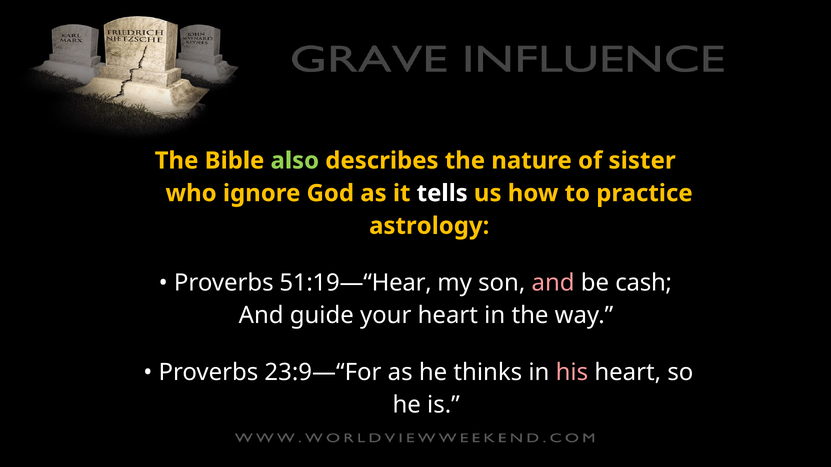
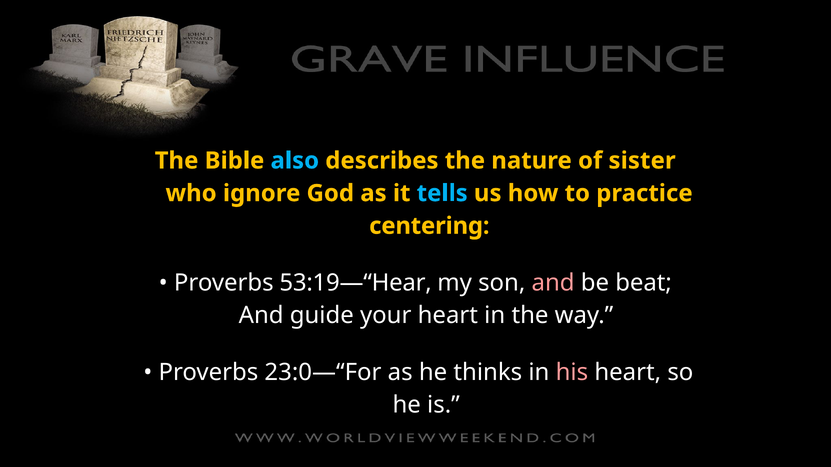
also colour: light green -> light blue (295, 161)
tells colour: white -> light blue (442, 193)
astrology: astrology -> centering (429, 226)
51:19—“Hear: 51:19—“Hear -> 53:19—“Hear (356, 283)
cash: cash -> beat (644, 283)
23:9—“For: 23:9—“For -> 23:0—“For (323, 373)
